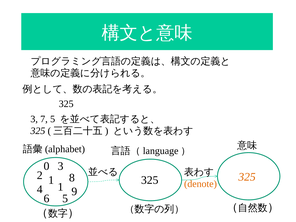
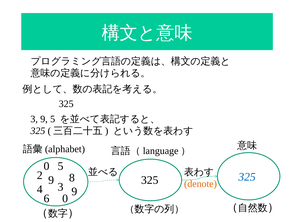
3 7: 7 -> 9 (44, 119)
0 3: 3 -> 5 (61, 166)
2 1: 1 -> 9 (51, 180)
325 colour: orange -> blue (247, 177)
4 1: 1 -> 3 (61, 187)
6 5: 5 -> 0 (65, 199)
